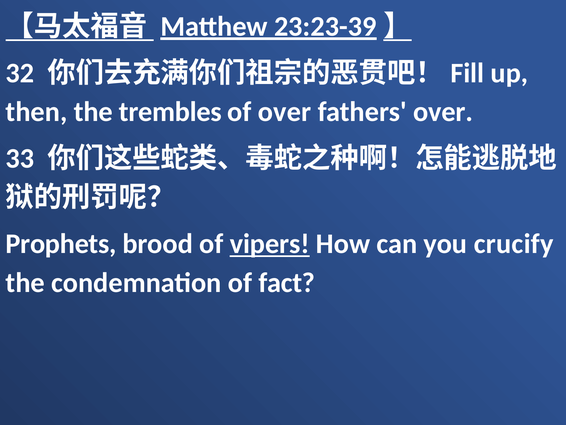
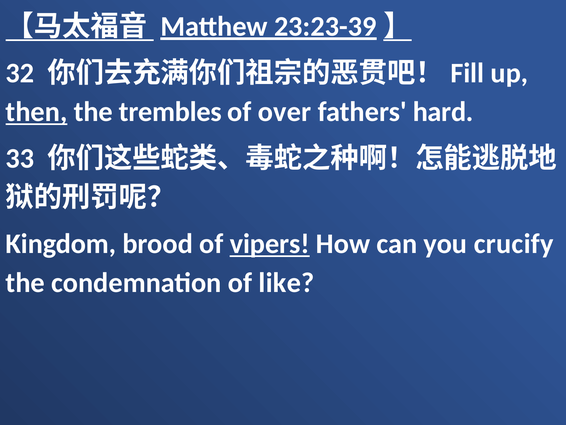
then underline: none -> present (36, 112)
fathers over: over -> hard (443, 112)
Prophets: Prophets -> Kingdom (61, 244)
fact: fact -> like (286, 282)
